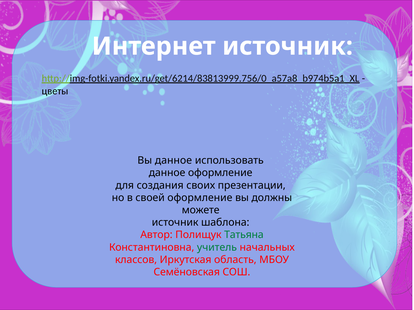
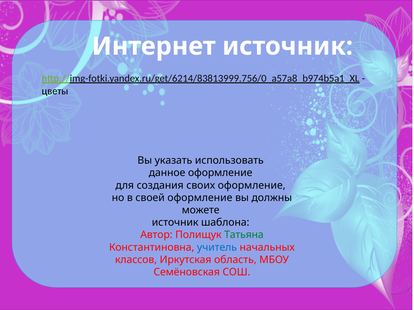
Вы данное: данное -> указать (174, 161)
своих презентации: презентации -> оформление (252, 186)
учитель colour: green -> blue (217, 248)
